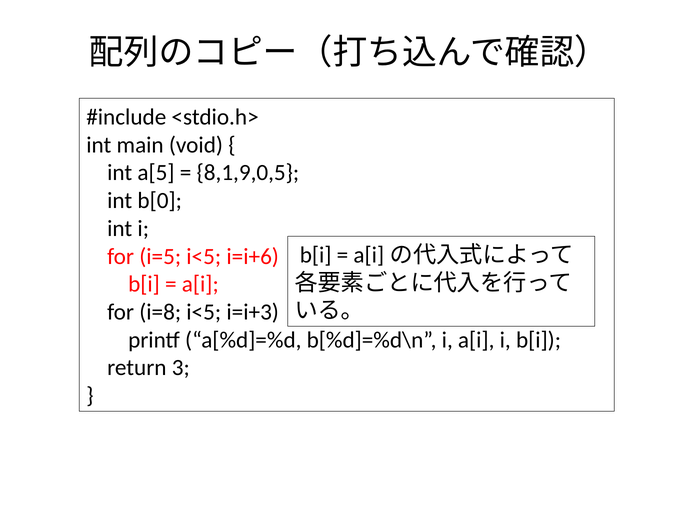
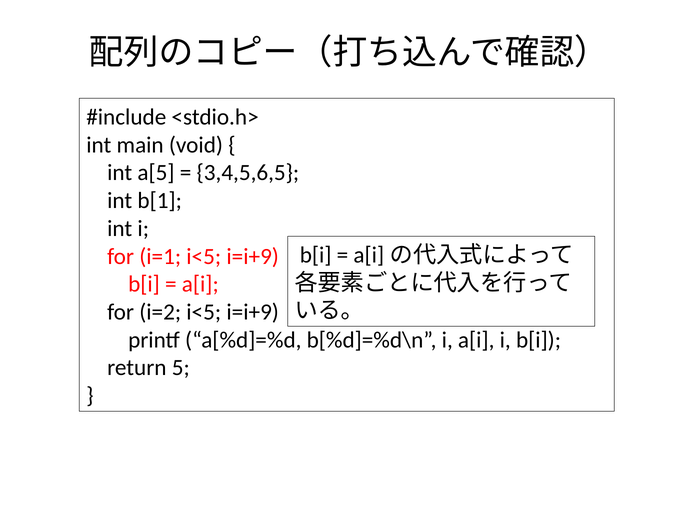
8,1,9,0,5: 8,1,9,0,5 -> 3,4,5,6,5 (248, 173)
b[0: b[0 -> b[1 (160, 201)
i=5: i=5 -> i=1 (160, 256)
i=i+6: i=i+6 -> i=i+9 (253, 256)
i=8: i=8 -> i=2 (160, 312)
i=i+3: i=i+3 -> i=i+9 (253, 312)
3: 3 -> 5 (181, 368)
